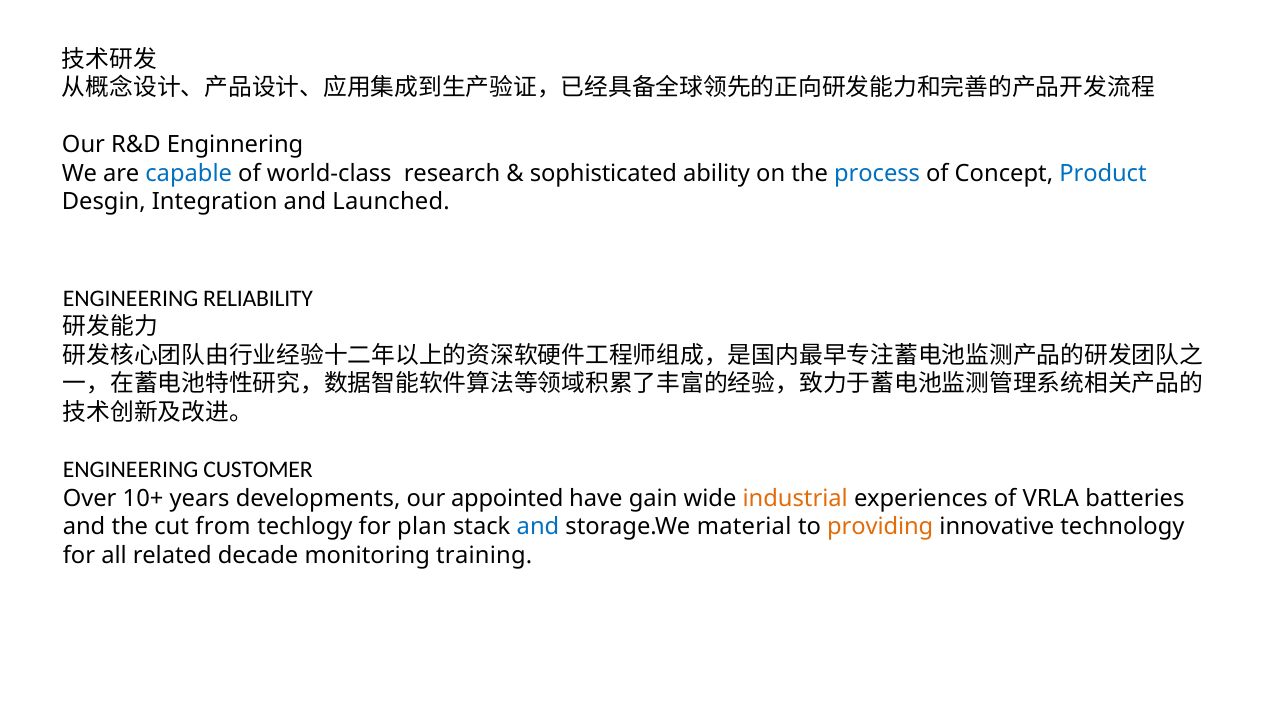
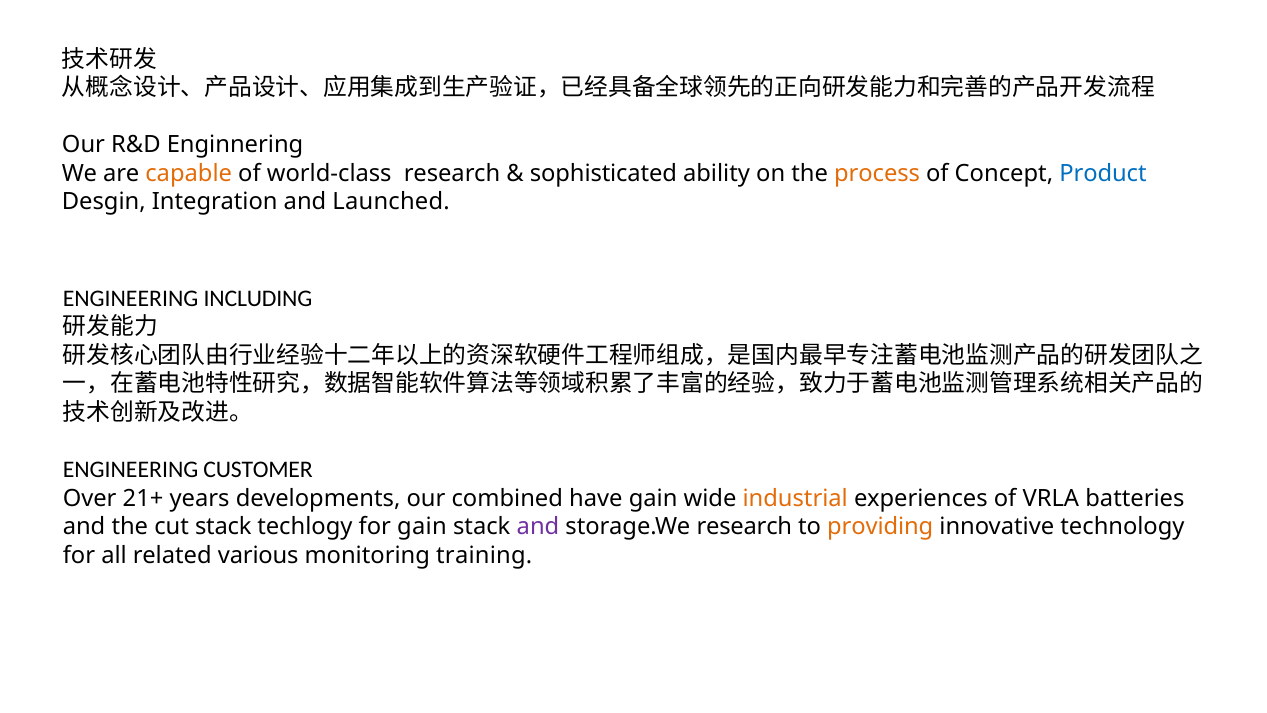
capable colour: blue -> orange (189, 173)
process colour: blue -> orange (877, 173)
RELIABILITY: RELIABILITY -> INCLUDING (258, 298)
10+: 10+ -> 21+ (143, 498)
appointed: appointed -> combined (507, 498)
cut from: from -> stack (223, 527)
for plan: plan -> gain (422, 527)
and colour: blue -> purple (538, 527)
storage.We material: material -> research (744, 527)
decade: decade -> various (258, 555)
